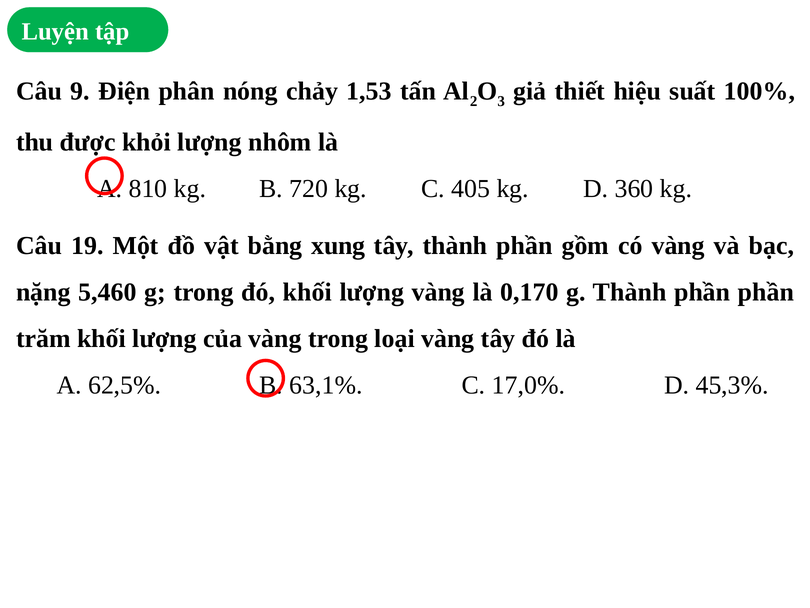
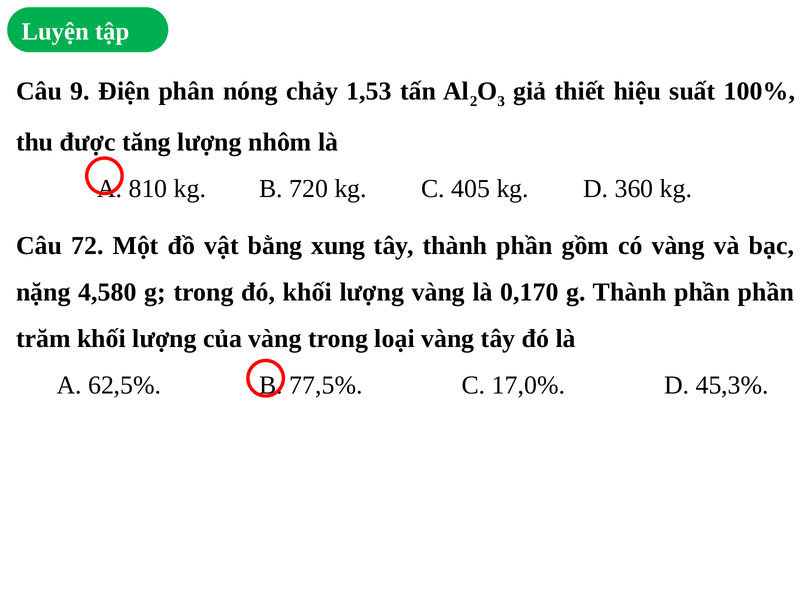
khỏi: khỏi -> tăng (146, 142)
19: 19 -> 72 (87, 245)
5,460: 5,460 -> 4,580 (108, 292)
63,1%: 63,1% -> 77,5% (326, 385)
